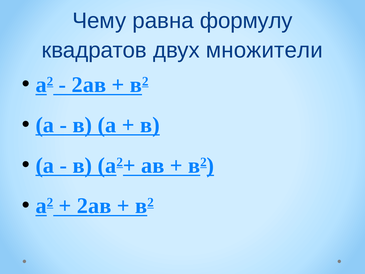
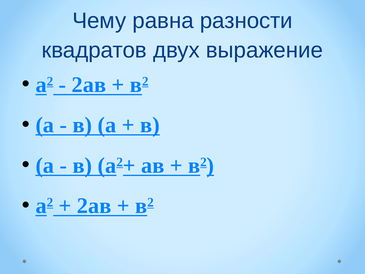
формулу: формулу -> разности (246, 21)
множители: множители -> выражение (264, 50)
